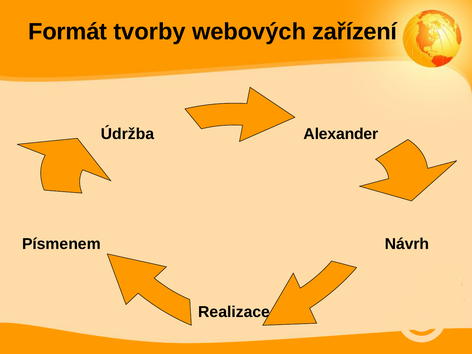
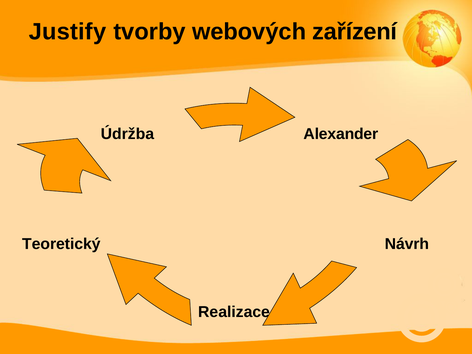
Formát: Formát -> Justify (67, 32)
Písmenem: Písmenem -> Teoretický (61, 244)
